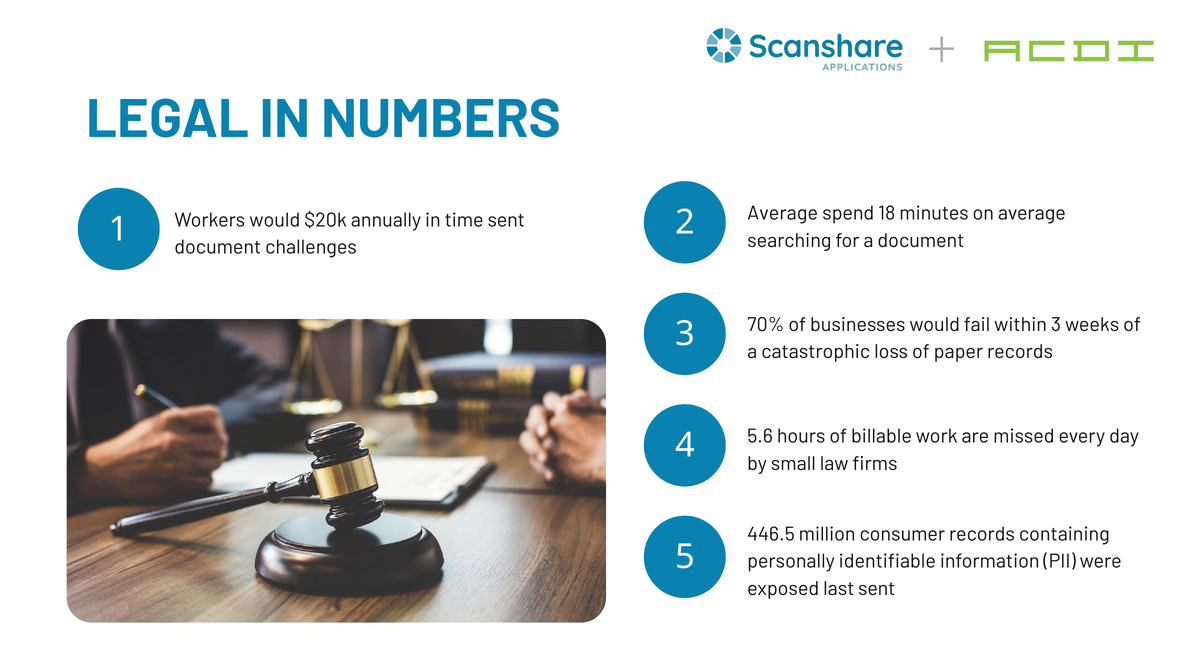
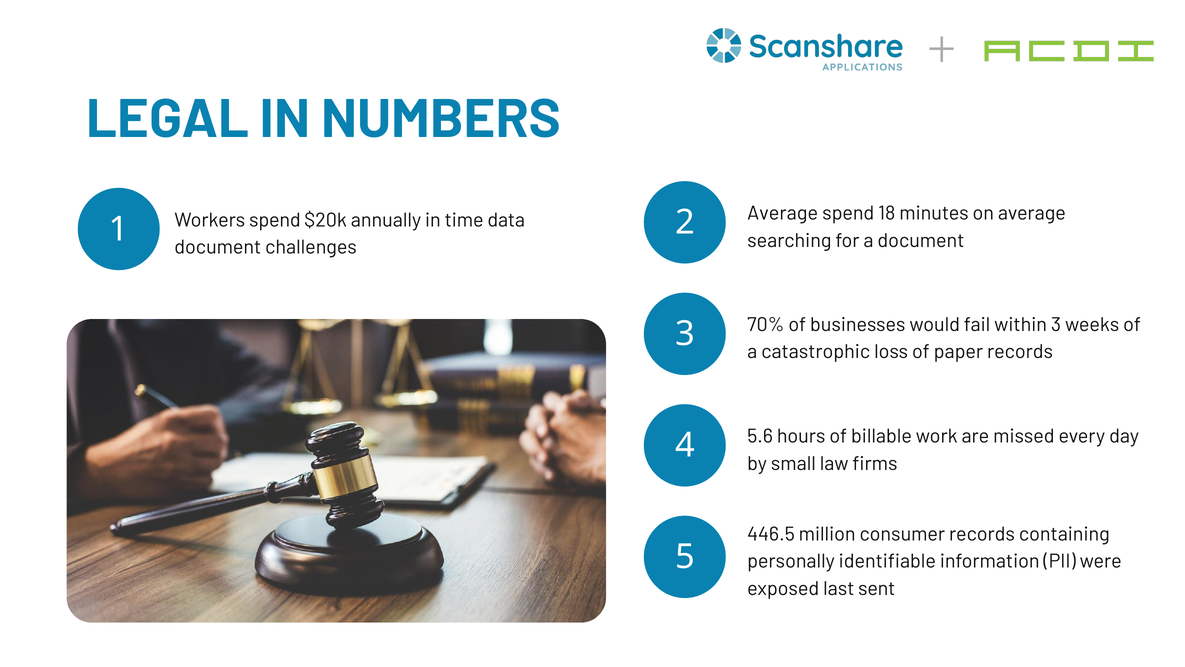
Workers would: would -> spend (275, 220)
time sent: sent -> data (506, 220)
